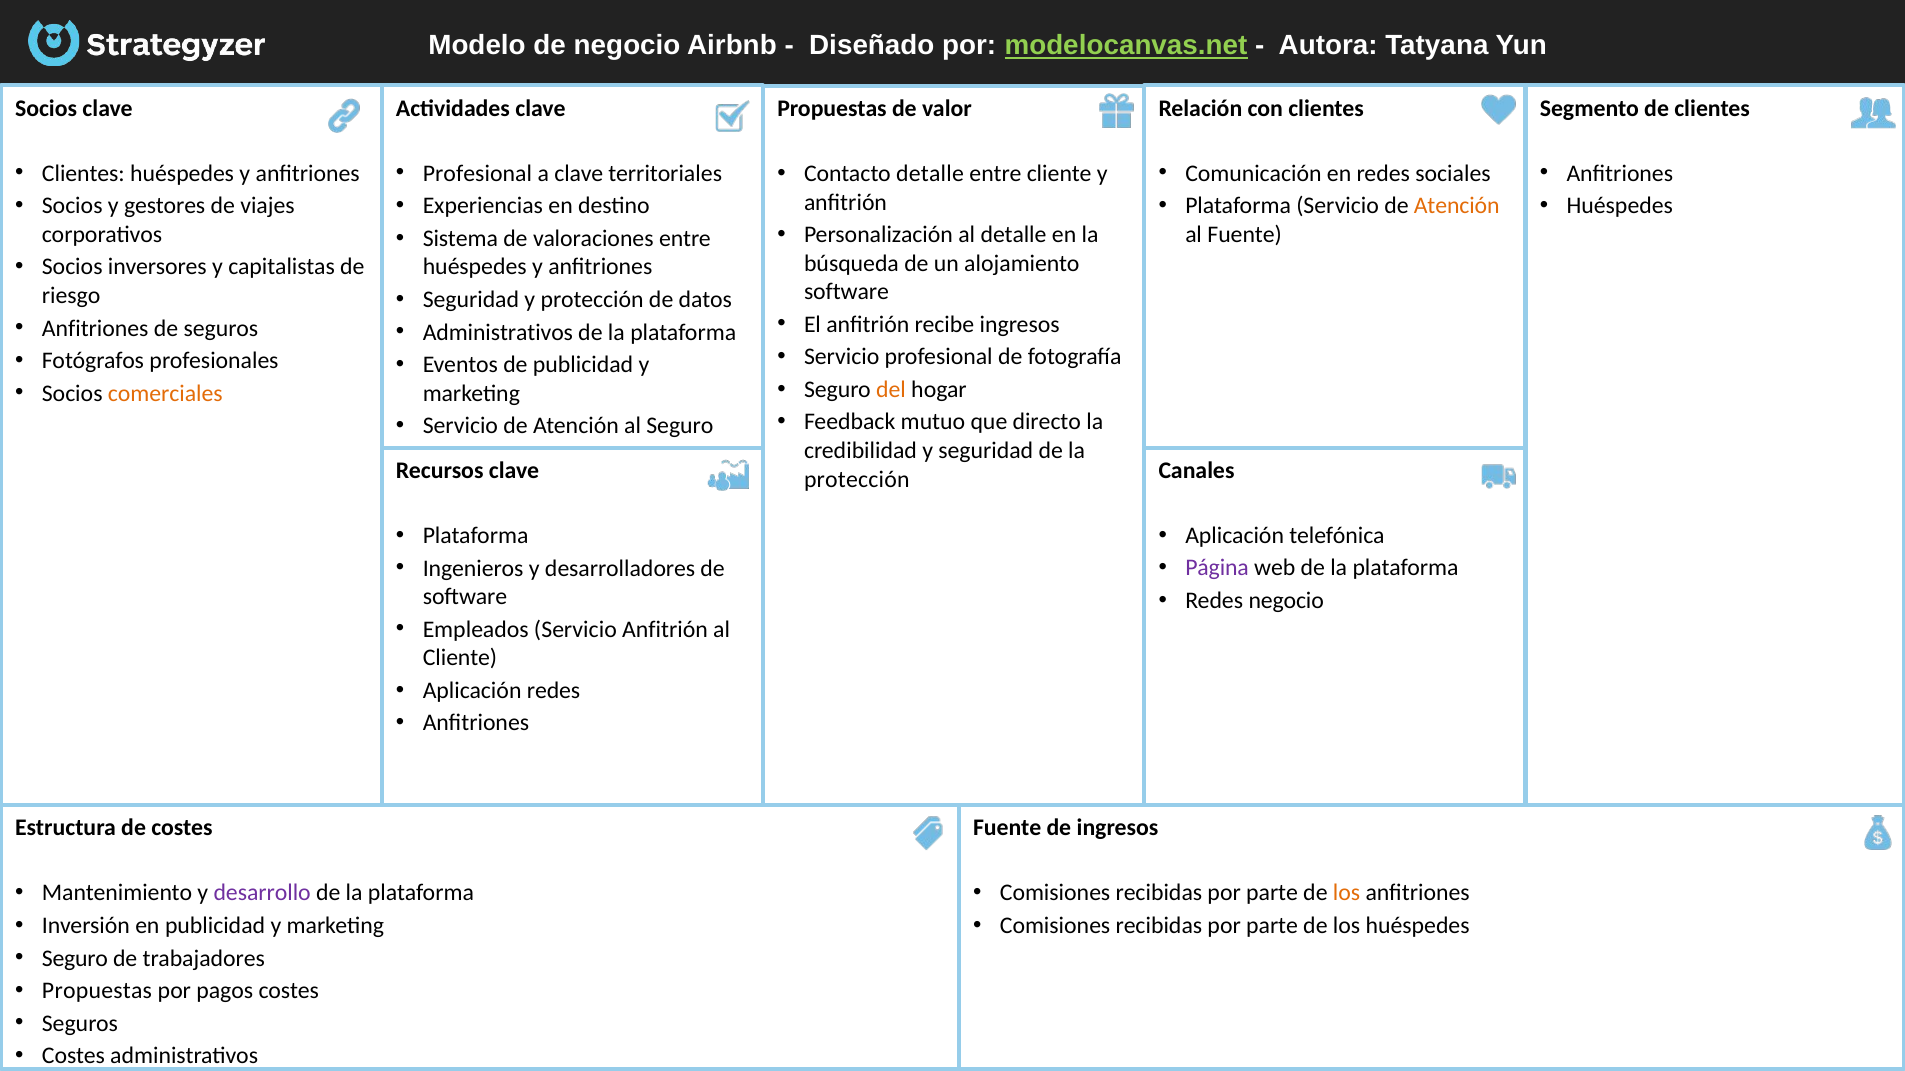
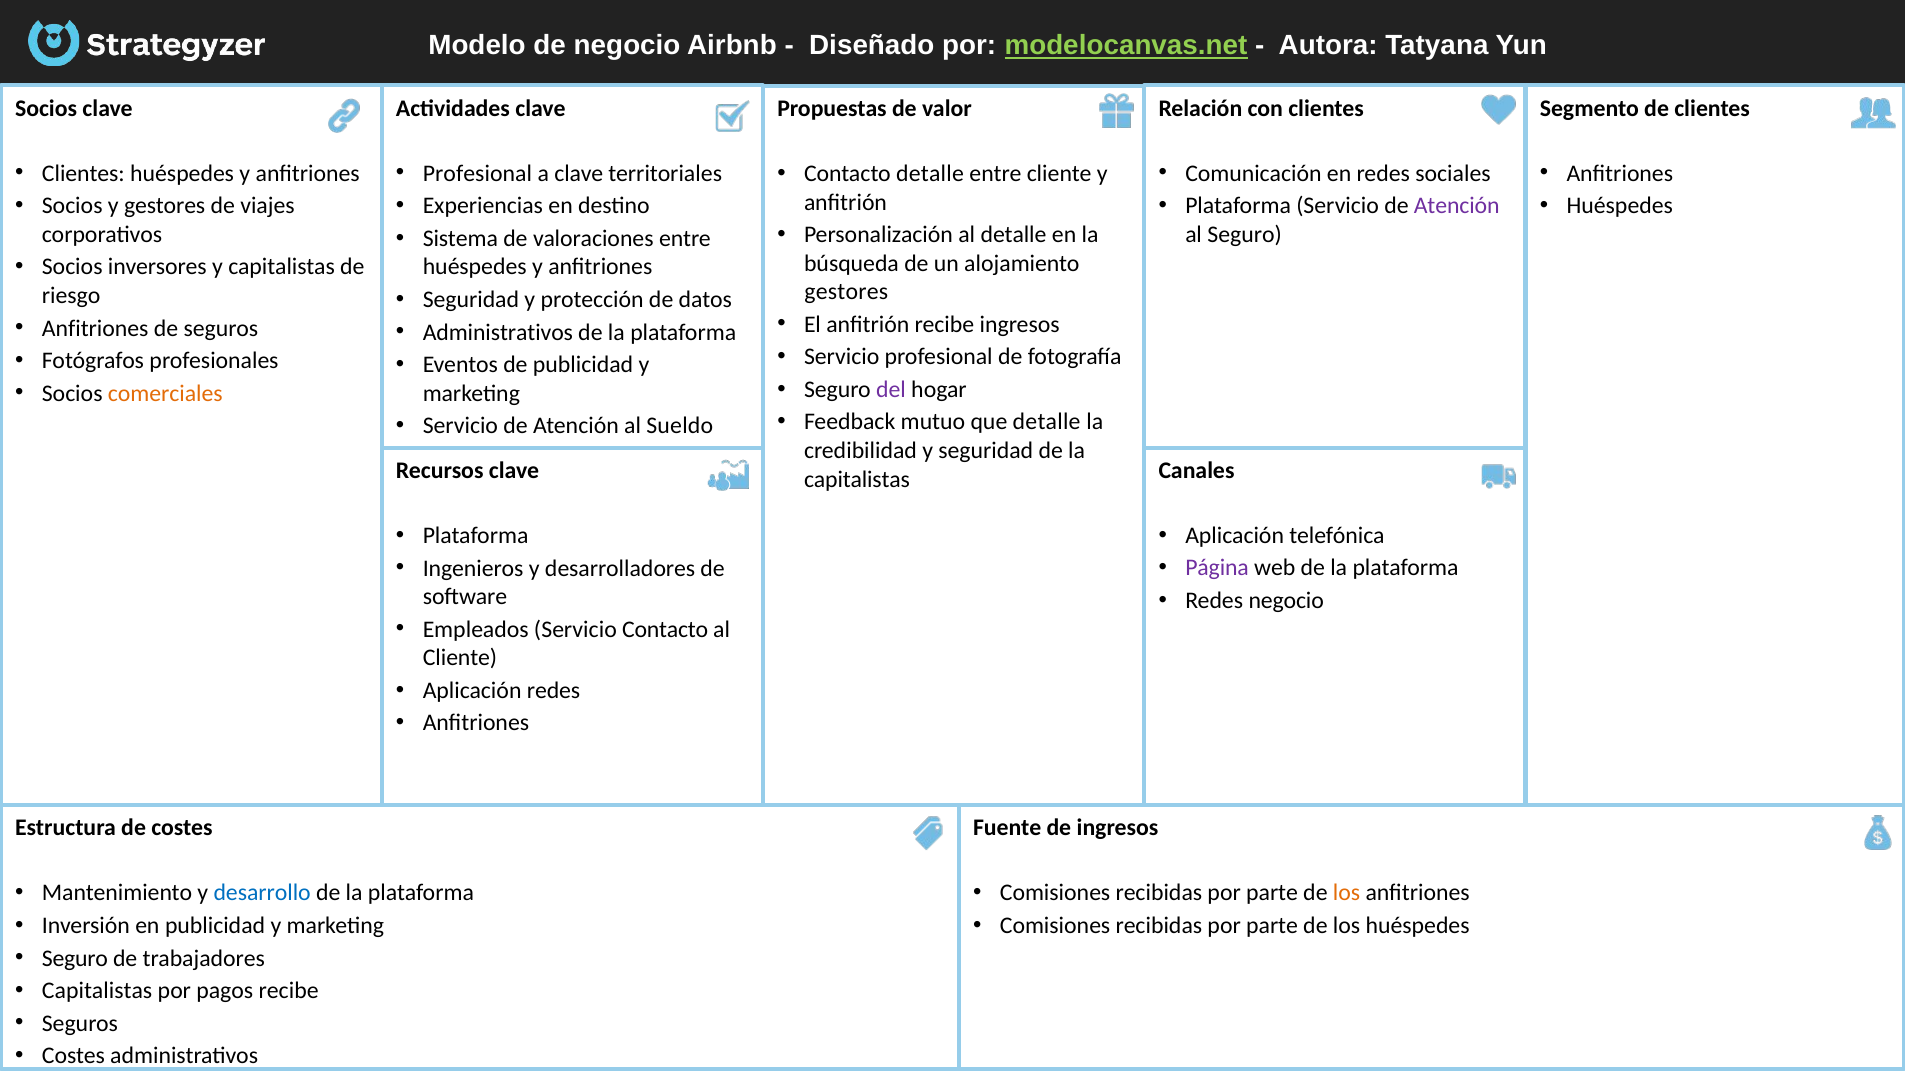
Atención colour: orange -> purple (1457, 206)
al Fuente: Fuente -> Seguro (1245, 235)
software: software -> gestores (846, 292)
del colour: orange -> purple (891, 390)
que directo: directo -> detalle (1047, 422)
al Seguro: Seguro -> Sueldo (680, 426)
protección: protección -> capitalistas (857, 479)
Servicio Anfitrión: Anfitrión -> Contacto (665, 630)
desarrollo colour: purple -> blue (262, 894)
Propuestas: Propuestas -> Capitalistas (97, 991)
pagos costes: costes -> recibe (289, 991)
